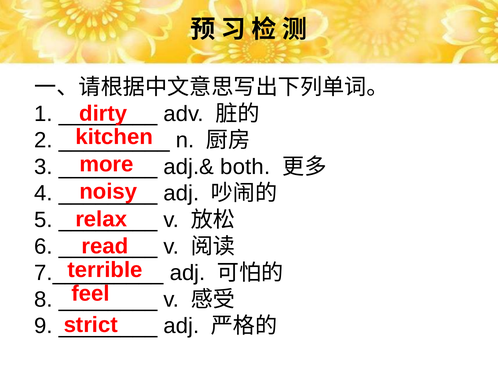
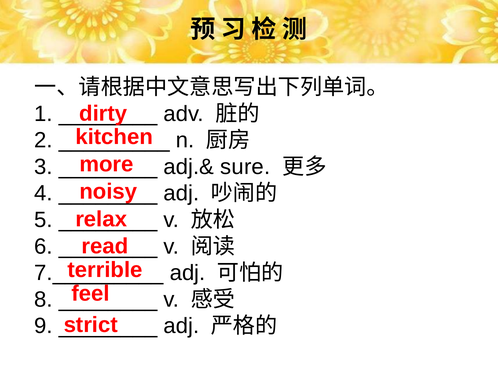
both: both -> sure (245, 167)
